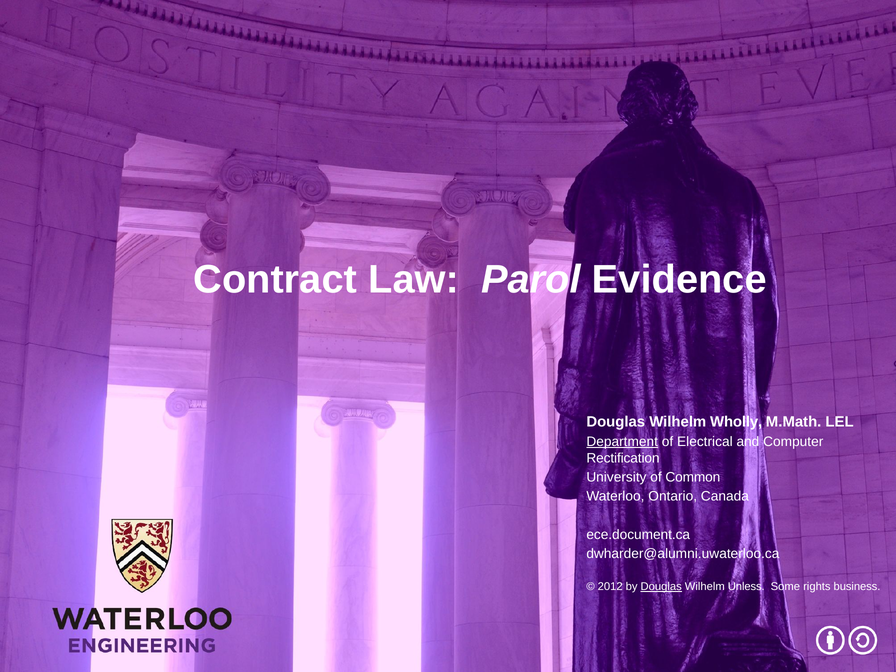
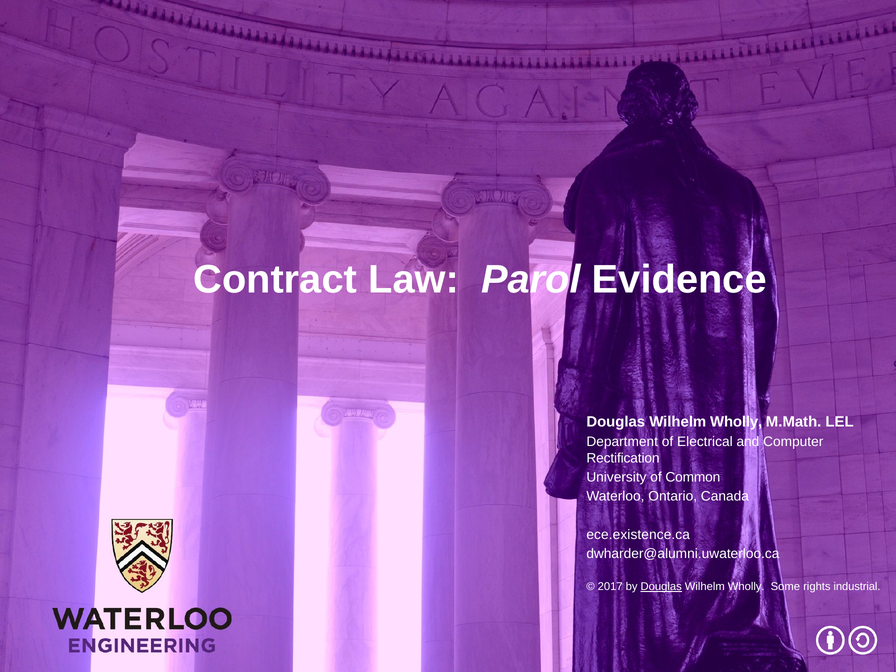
Department underline: present -> none (622, 442)
ece.document.ca: ece.document.ca -> ece.existence.ca (638, 535)
2012: 2012 -> 2017 (610, 587)
Unless: Unless -> Wholly (746, 587)
business: business -> industrial (857, 587)
